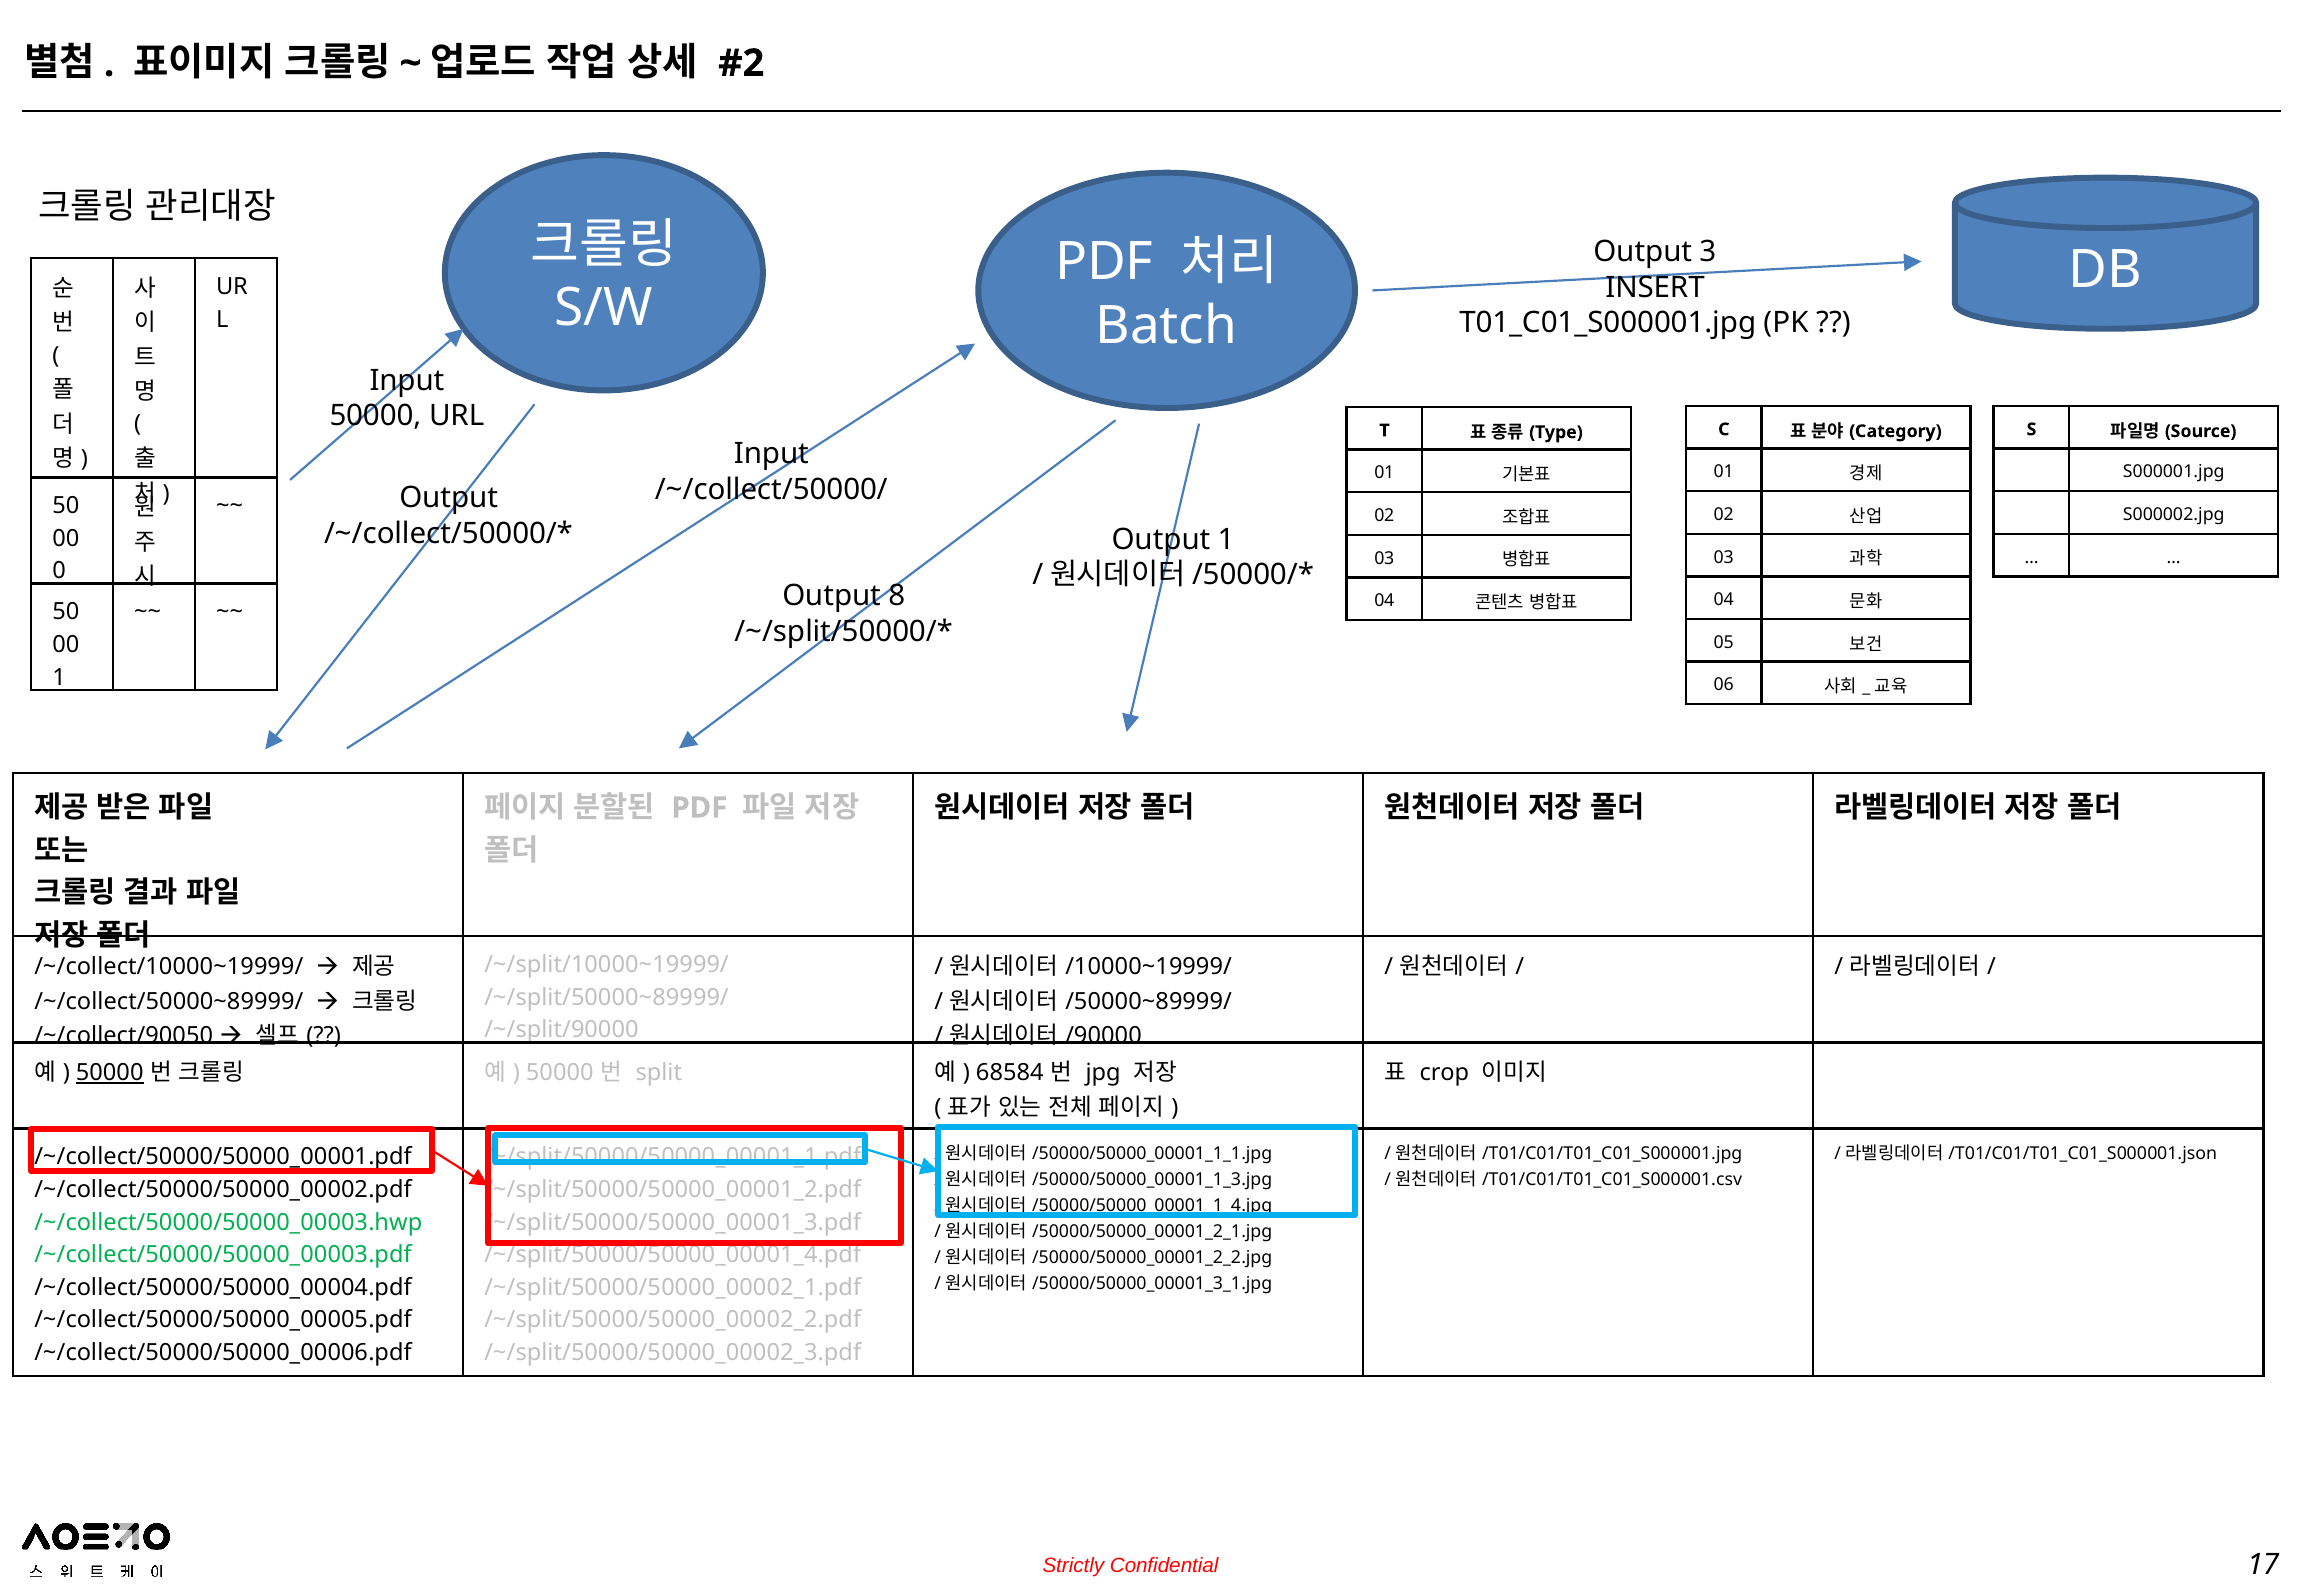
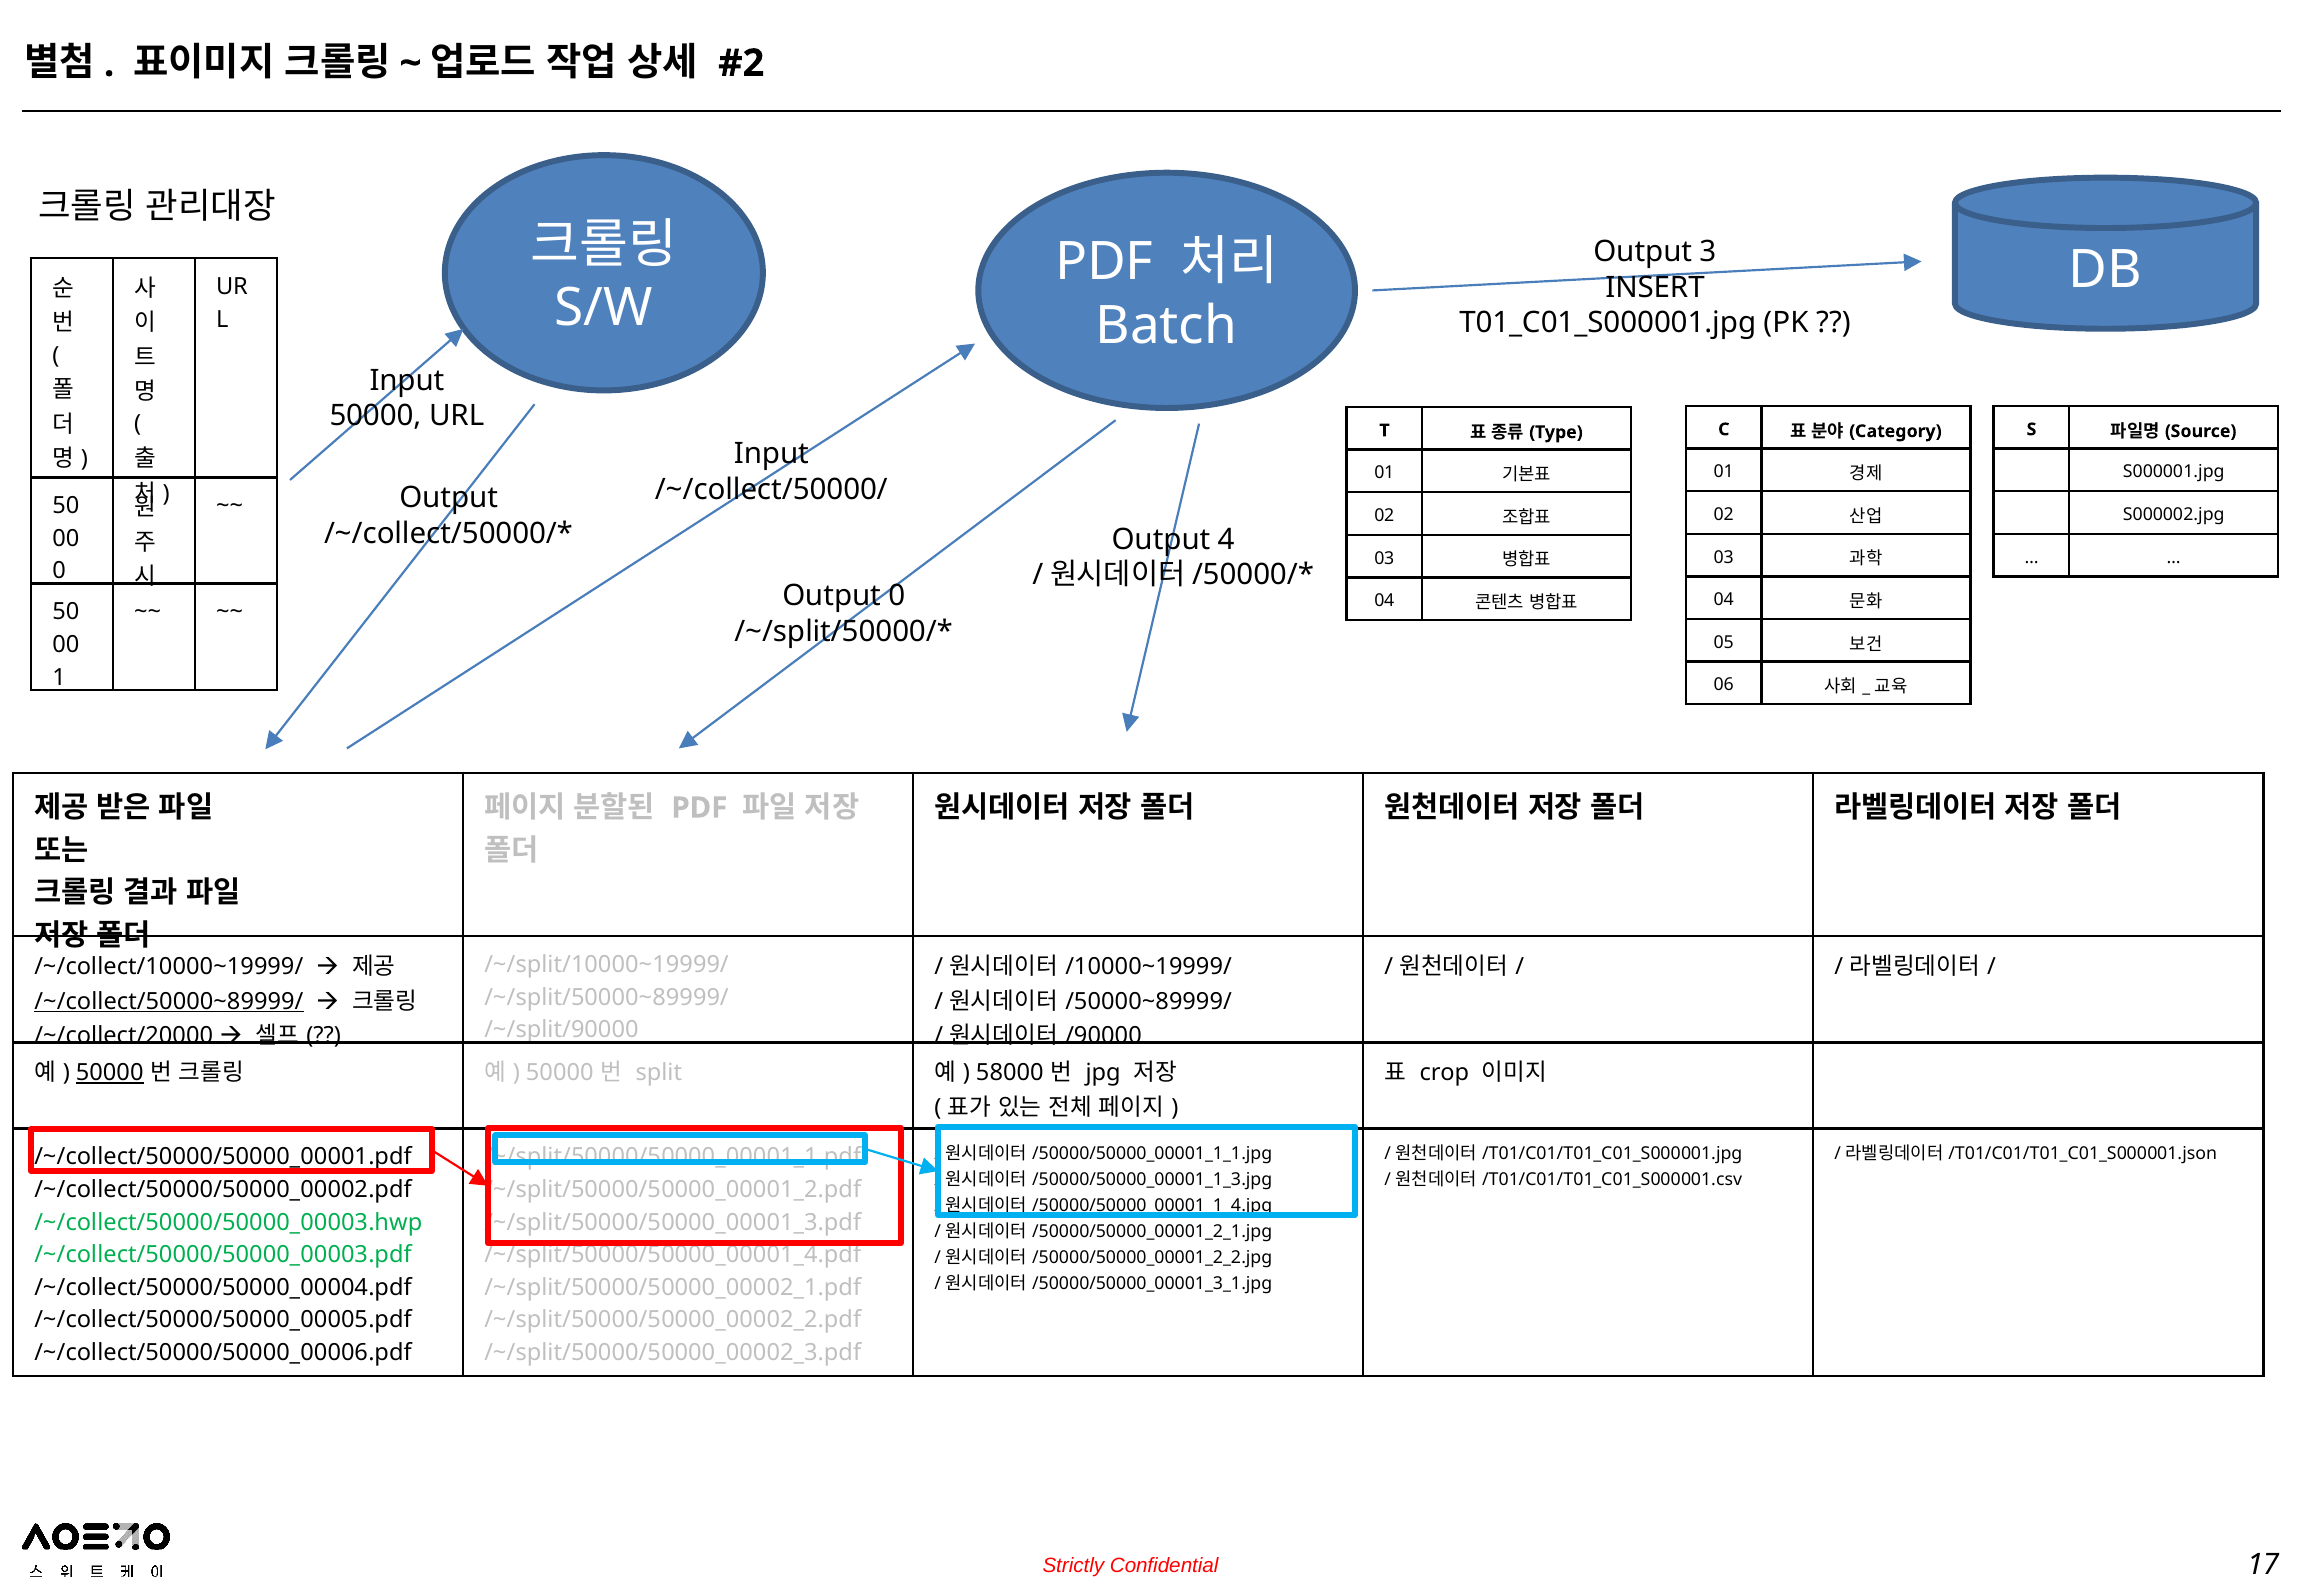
Output 1: 1 -> 4 (1226, 540)
Output 8: 8 -> 0 (897, 596)
/~/collect/50000~89999/ underline: none -> present (169, 1002)
/~/collect/90050: /~/collect/90050 -> /~/collect/20000 (124, 1036)
68584: 68584 -> 58000 (1010, 1073)
